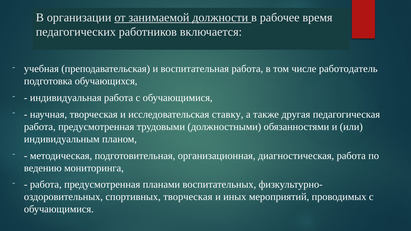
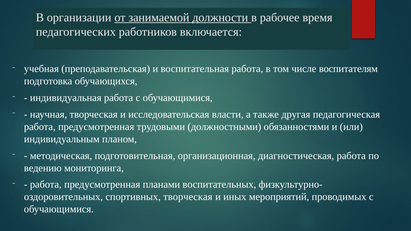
работодатель: работодатель -> воспитателям (348, 69)
ставку: ставку -> власти (228, 115)
